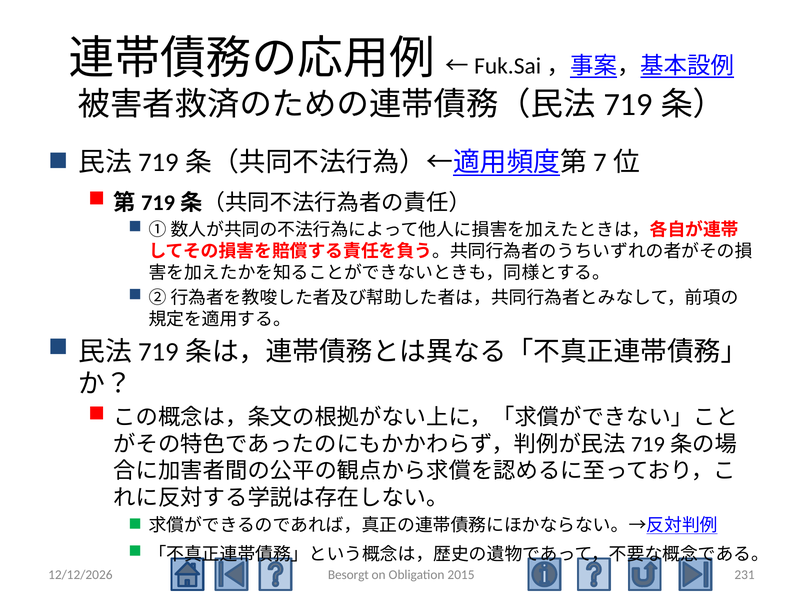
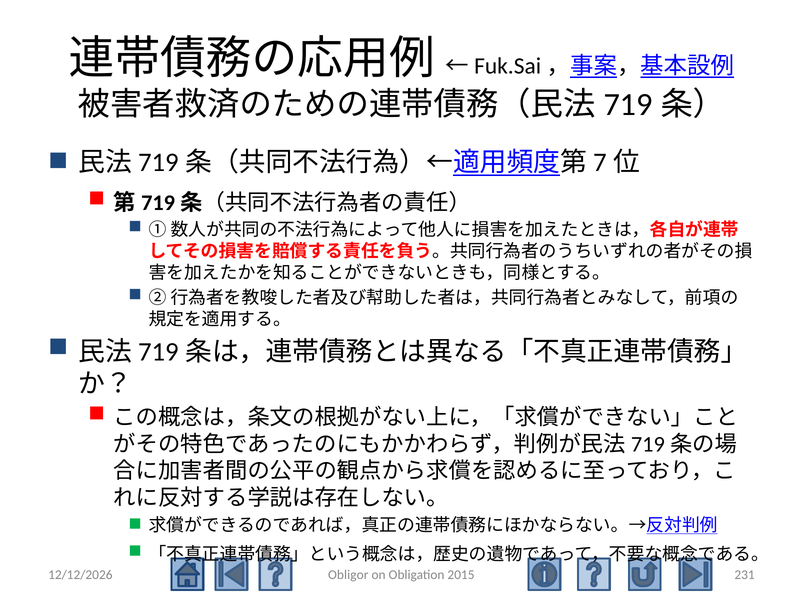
Besorgt: Besorgt -> Obligor (348, 575)
